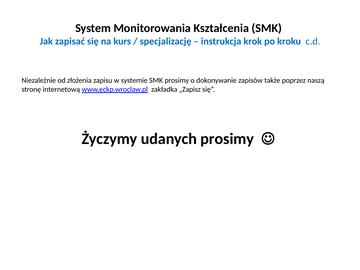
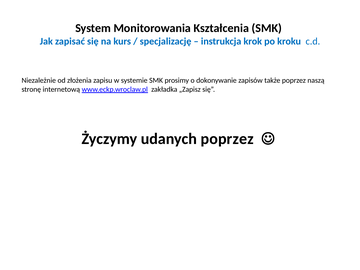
udanych prosimy: prosimy -> poprzez (227, 139)
